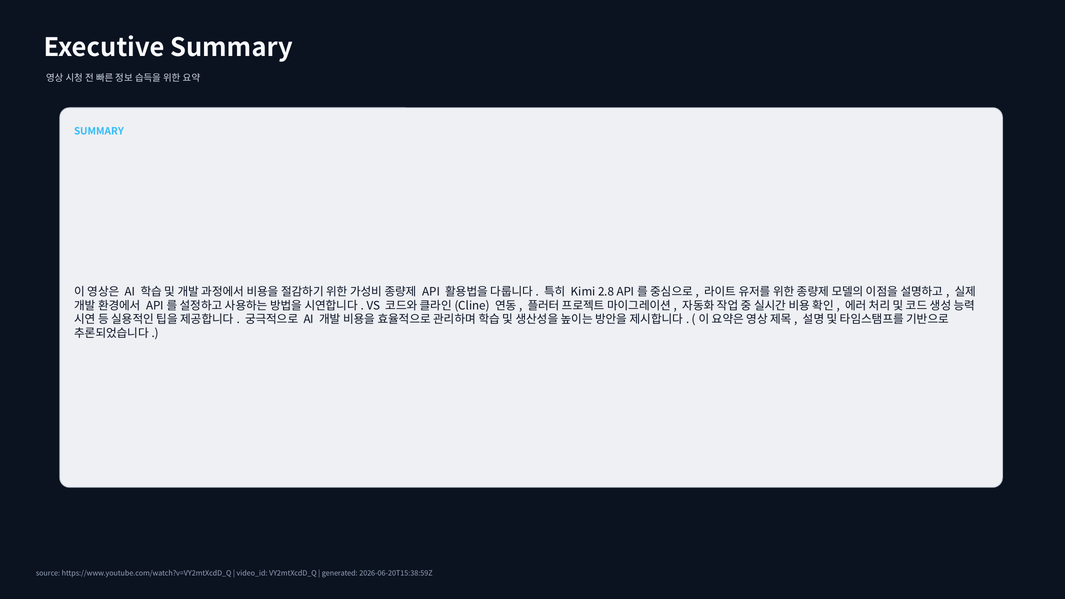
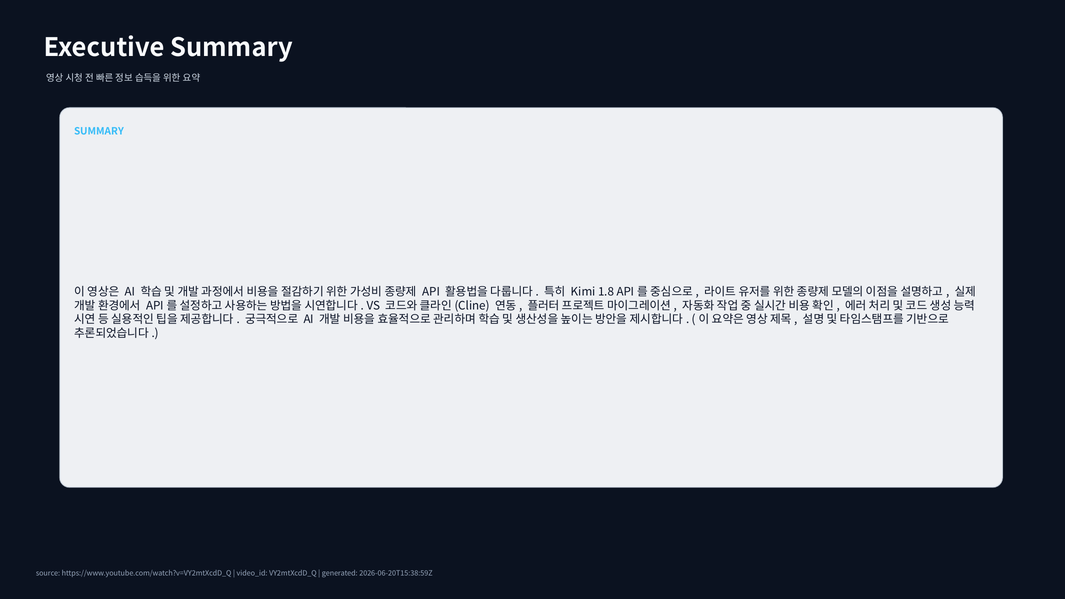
2.8: 2.8 -> 1.8 (606, 292)
